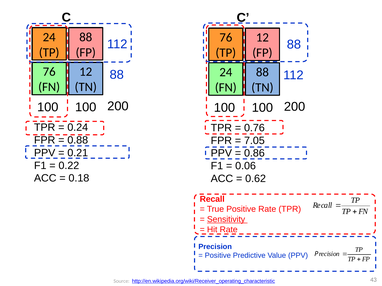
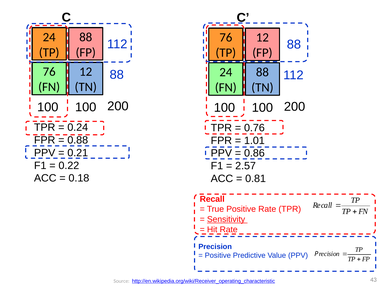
7.05: 7.05 -> 1.01 (254, 141)
0.06: 0.06 -> 2.57 (246, 166)
0.62: 0.62 -> 0.81 (256, 179)
